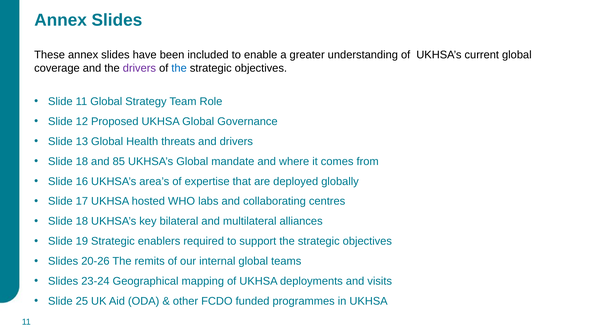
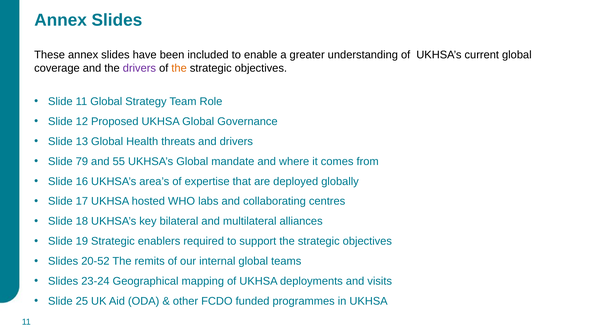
the colour: blue -> orange (179, 68)
18: 18 -> 79 (82, 161)
85: 85 -> 55 (119, 161)
20-26: 20-26 -> 20-52 (95, 261)
